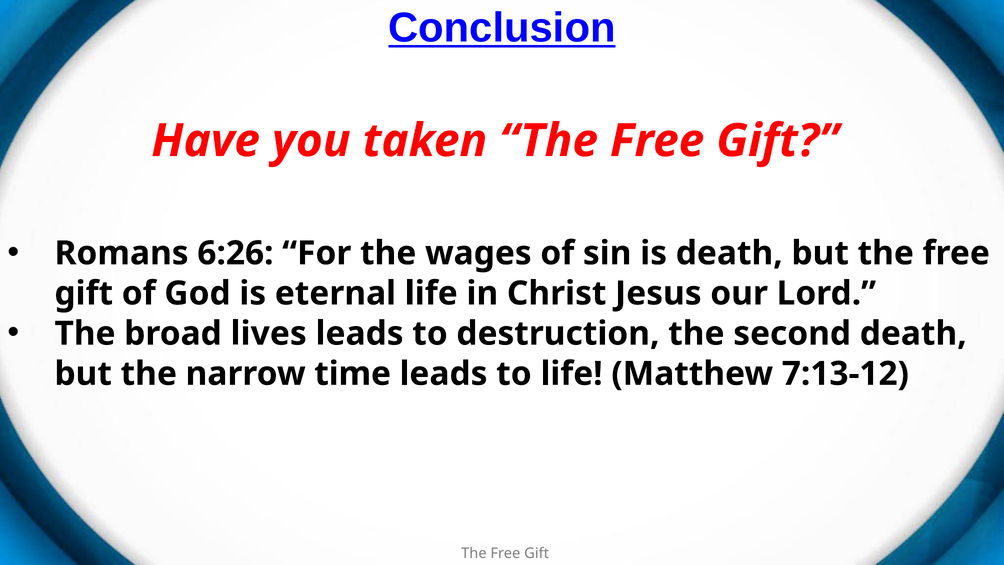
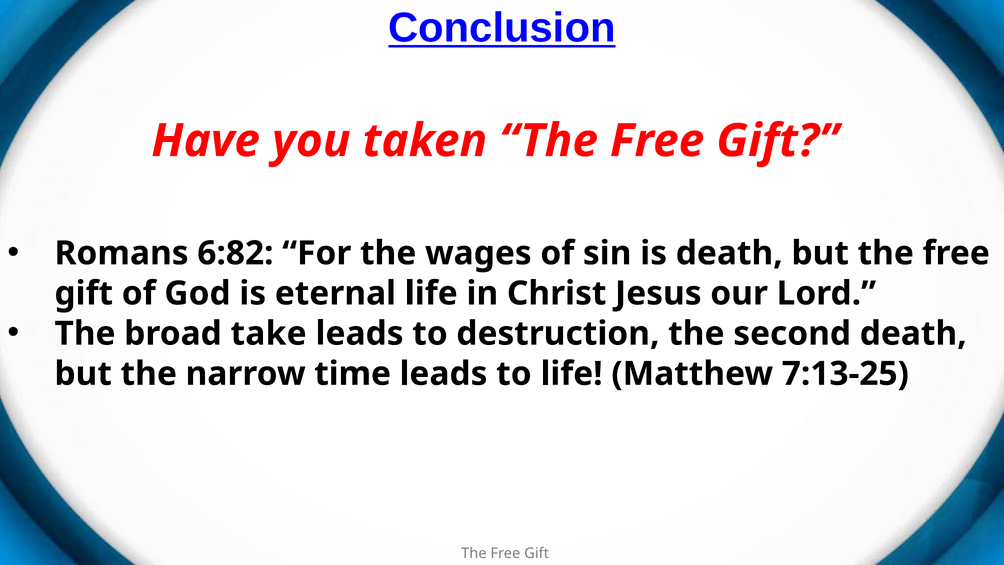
6:26: 6:26 -> 6:82 (235, 253)
lives: lives -> take (269, 333)
7:13-12: 7:13-12 -> 7:13-25 (845, 374)
